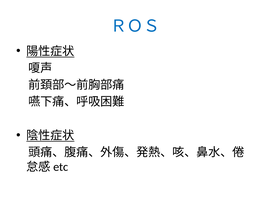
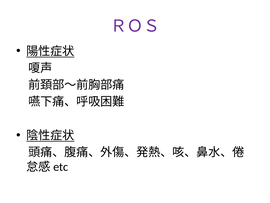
ＲＯＳ colour: blue -> purple (135, 26)
